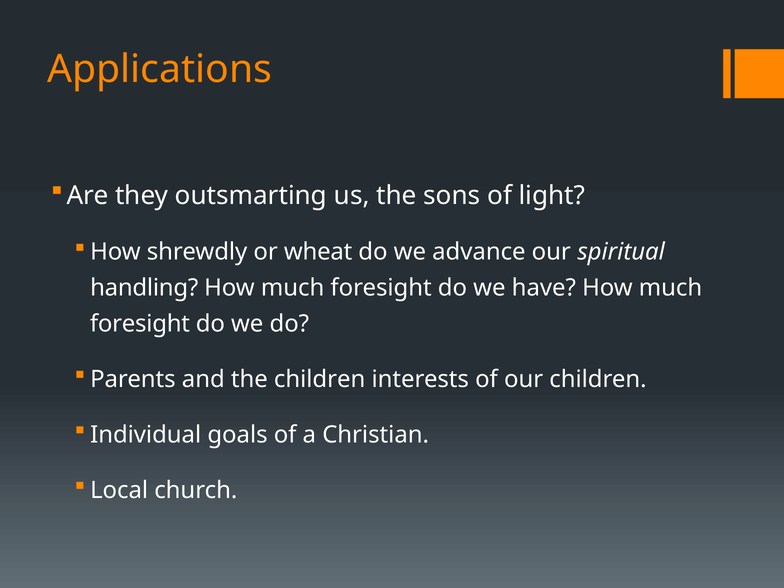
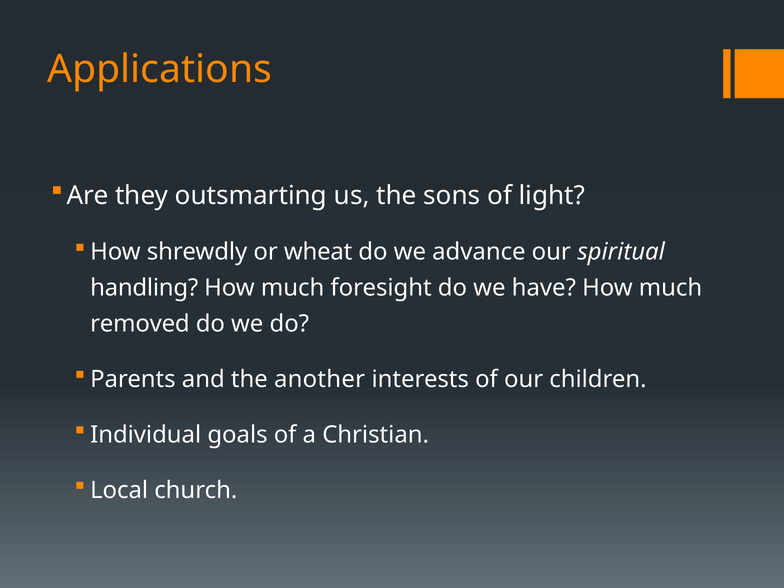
foresight: foresight -> removed (140, 324)
the children: children -> another (320, 379)
